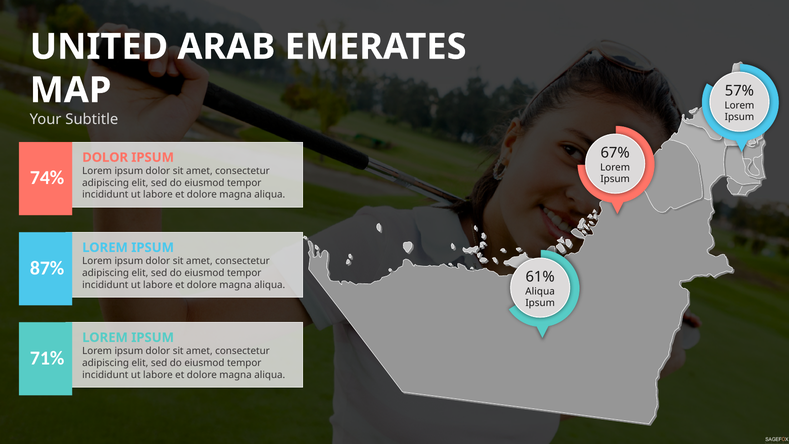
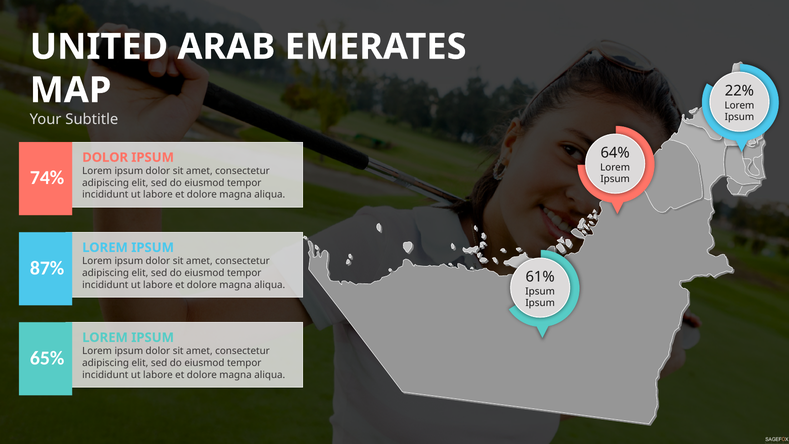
57%: 57% -> 22% (739, 91)
67%: 67% -> 64% (615, 153)
Aliqua: Aliqua -> Ipsum (540, 291)
71%: 71% -> 65% (47, 358)
